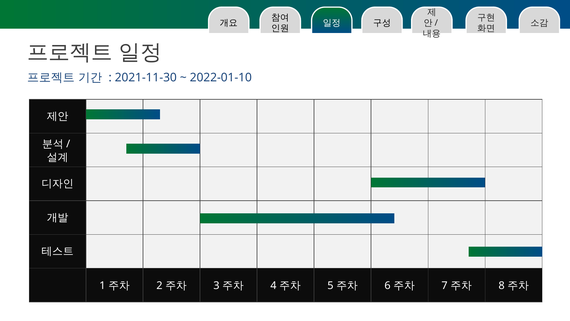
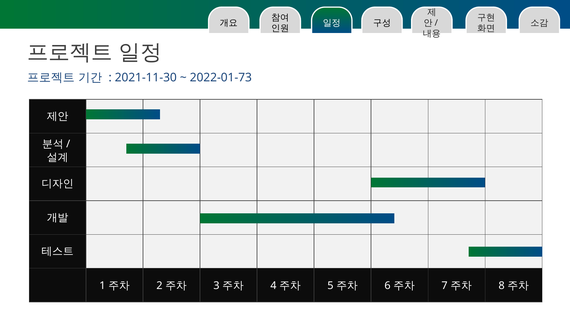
2022-01-10: 2022-01-10 -> 2022-01-73 (221, 77)
